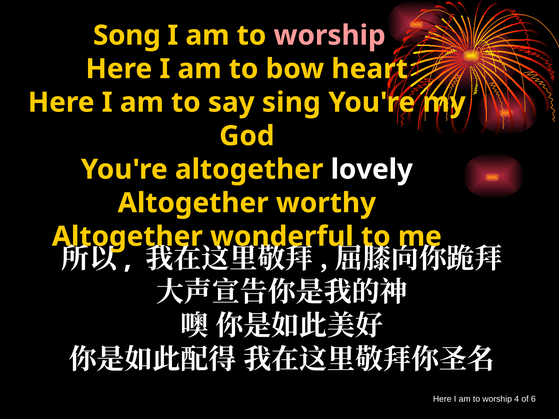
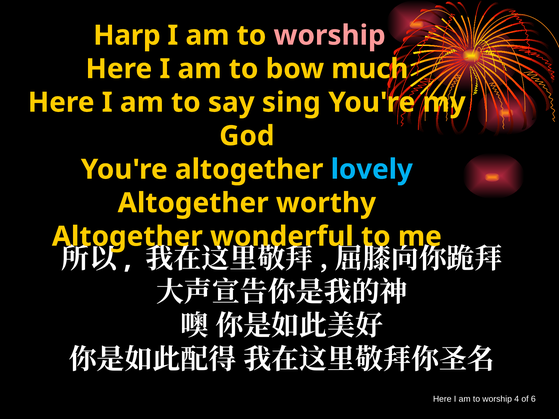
Song: Song -> Harp (127, 35)
heart: heart -> much (370, 69)
lovely colour: white -> light blue (372, 170)
